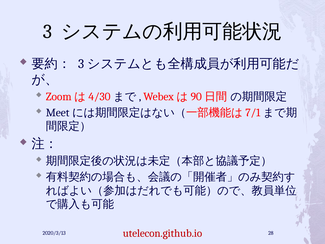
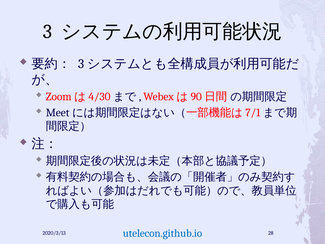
utelecon.github.io colour: red -> blue (162, 233)
